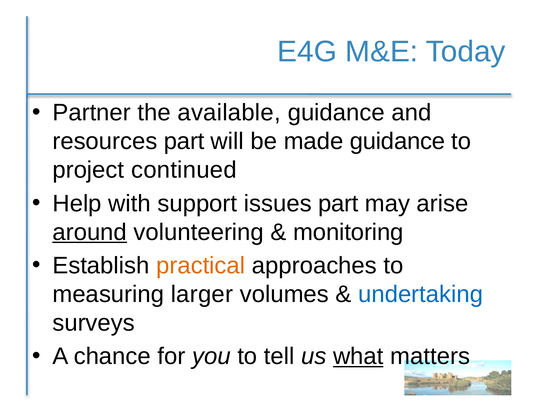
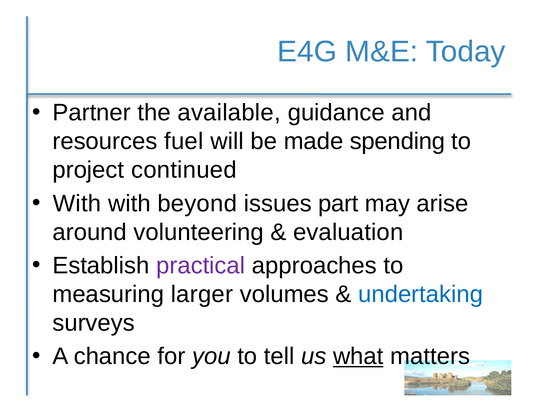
resources part: part -> fuel (184, 142)
made guidance: guidance -> spending (397, 142)
Help: Help -> With (77, 204)
support: support -> beyond (197, 204)
around underline: present -> none (90, 232)
monitoring: monitoring -> evaluation (348, 232)
practical colour: orange -> purple (201, 266)
